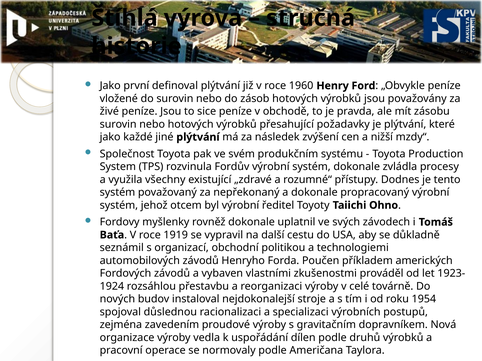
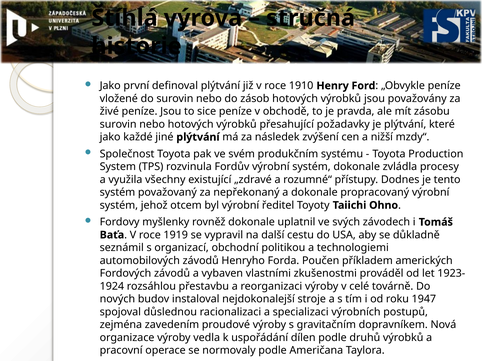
1960: 1960 -> 1910 (301, 86)
1954: 1954 -> 1947 (424, 299)
